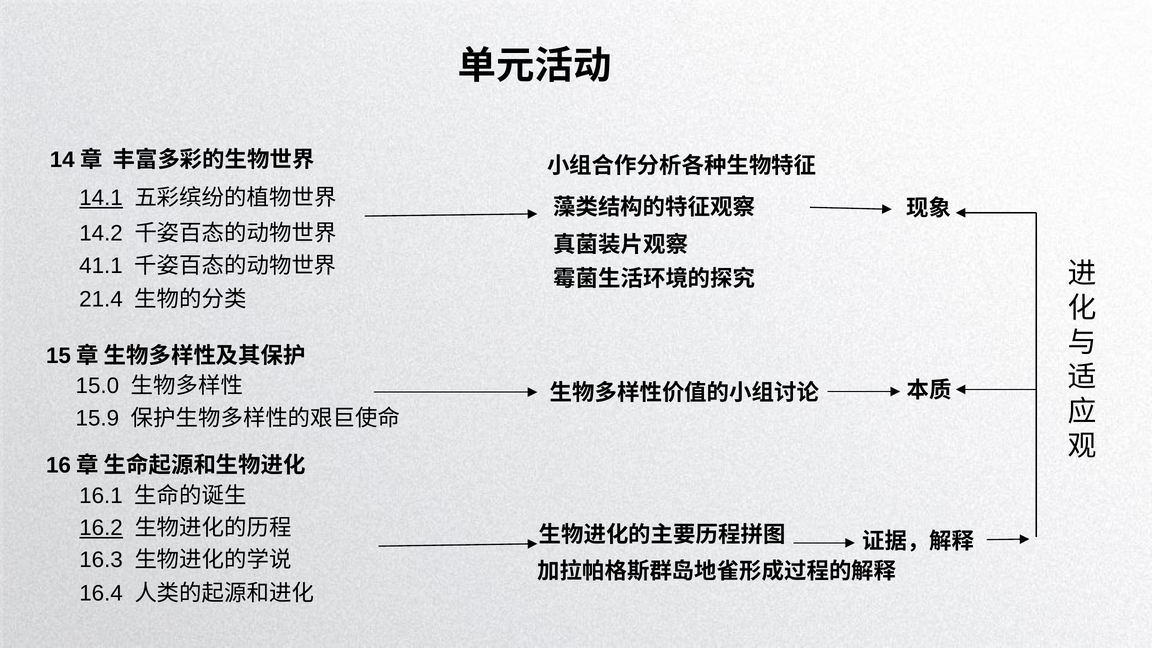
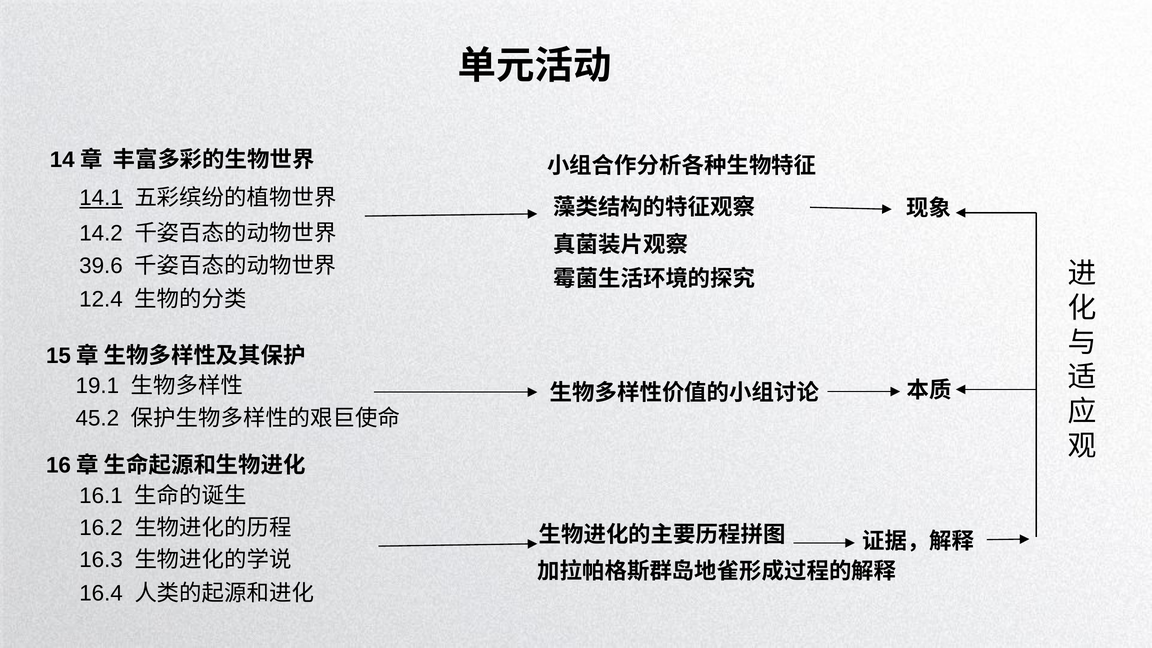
41.1: 41.1 -> 39.6 (101, 266)
21.4: 21.4 -> 12.4 (101, 299)
15.0: 15.0 -> 19.1 (97, 386)
15.9: 15.9 -> 45.2 (97, 419)
16.2 underline: present -> none (101, 528)
